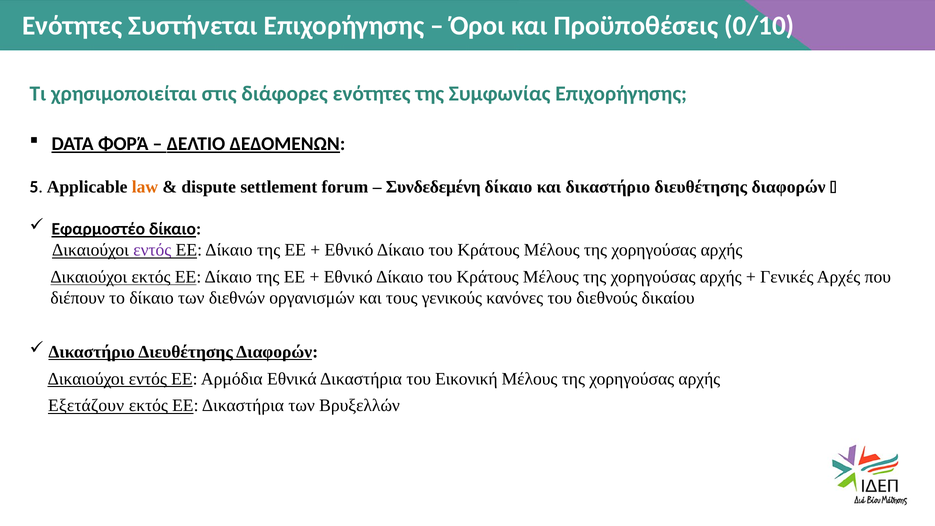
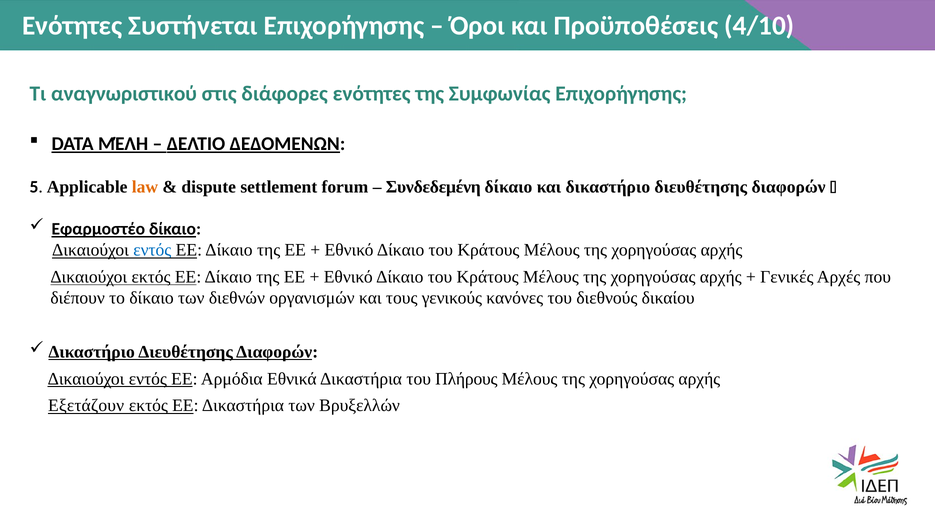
0/10: 0/10 -> 4/10 (759, 26)
χρησιμοποιείται: χρησιμοποιείται -> αναγνωριστικού (124, 94)
ΦΟΡΆ: ΦΟΡΆ -> ΜΈΛΗ (123, 144)
εντός colour: purple -> blue (152, 250)
Εικονική: Εικονική -> Πλήρους (466, 379)
